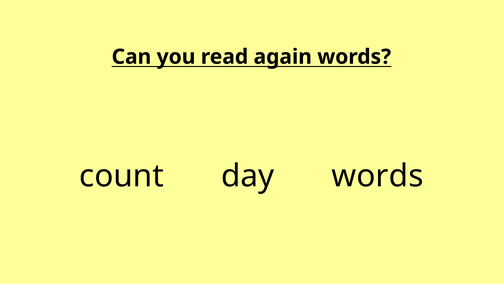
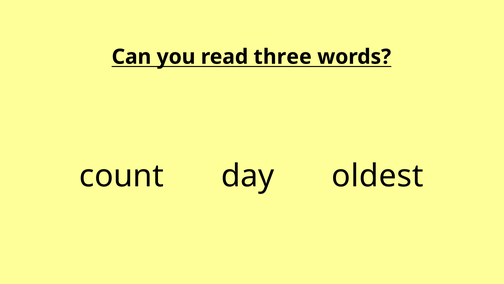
again: again -> three (283, 57)
day words: words -> oldest (377, 176)
